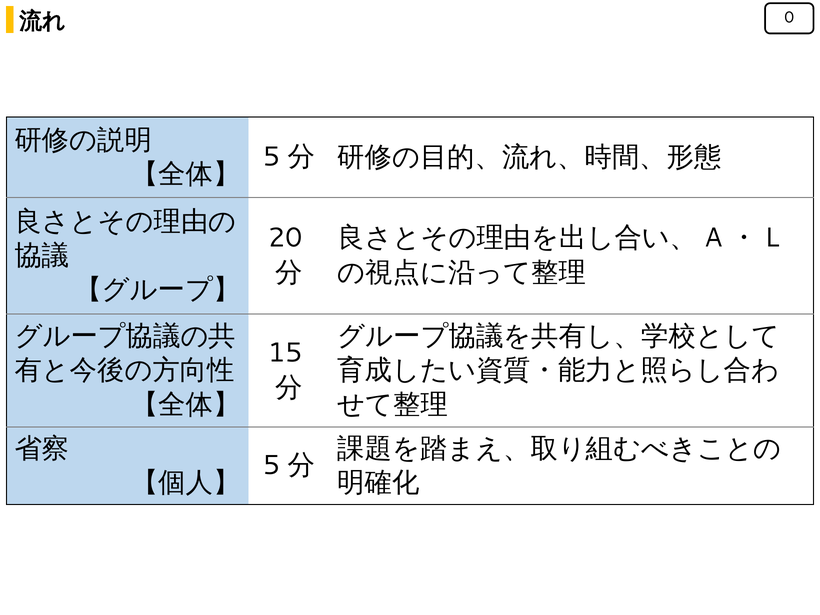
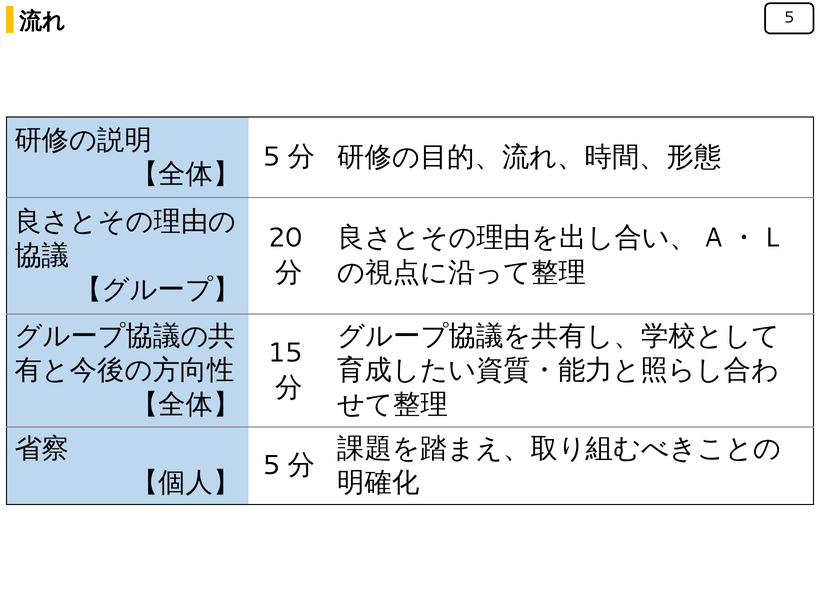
0: 0 -> 5 (789, 18)
